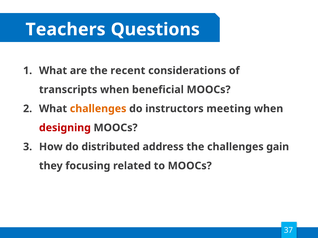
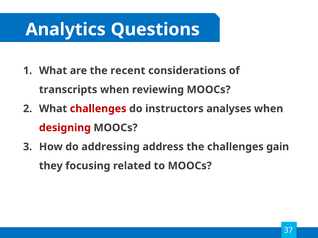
Teachers: Teachers -> Analytics (66, 30)
beneficial: beneficial -> reviewing (158, 90)
challenges colour: orange -> red (98, 109)
meeting: meeting -> analyses (229, 109)
distributed: distributed -> addressing (111, 147)
